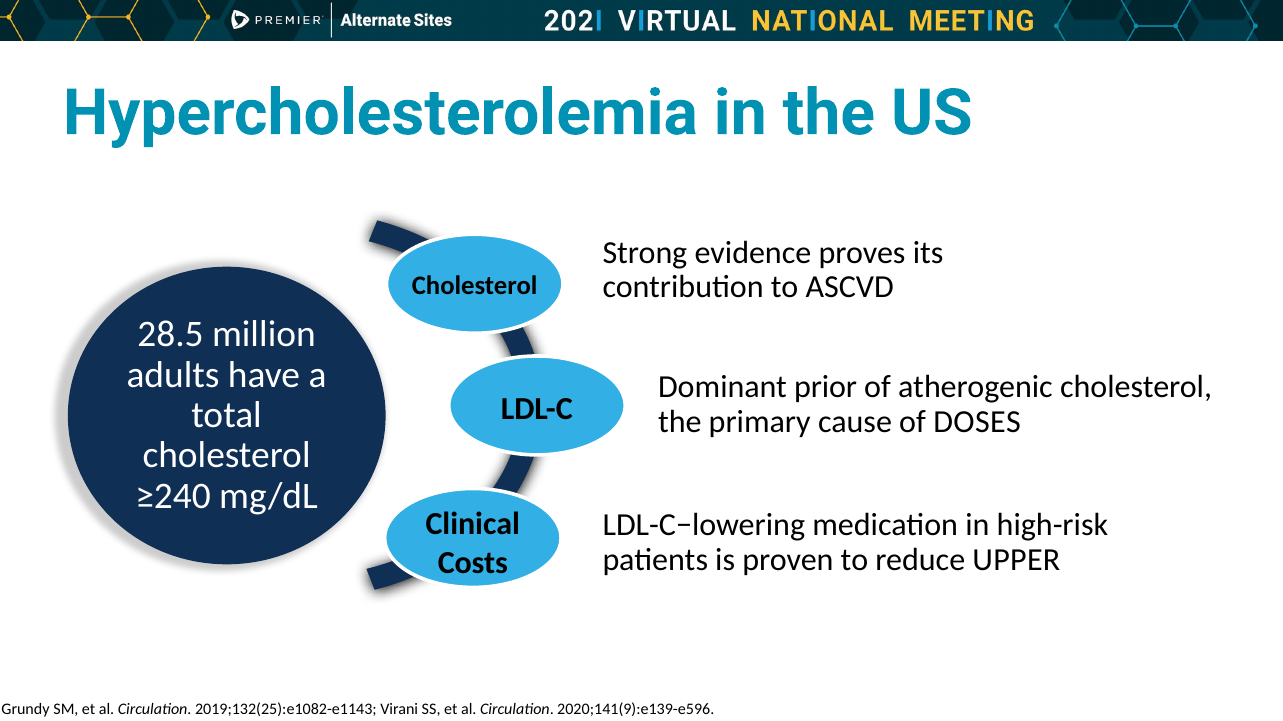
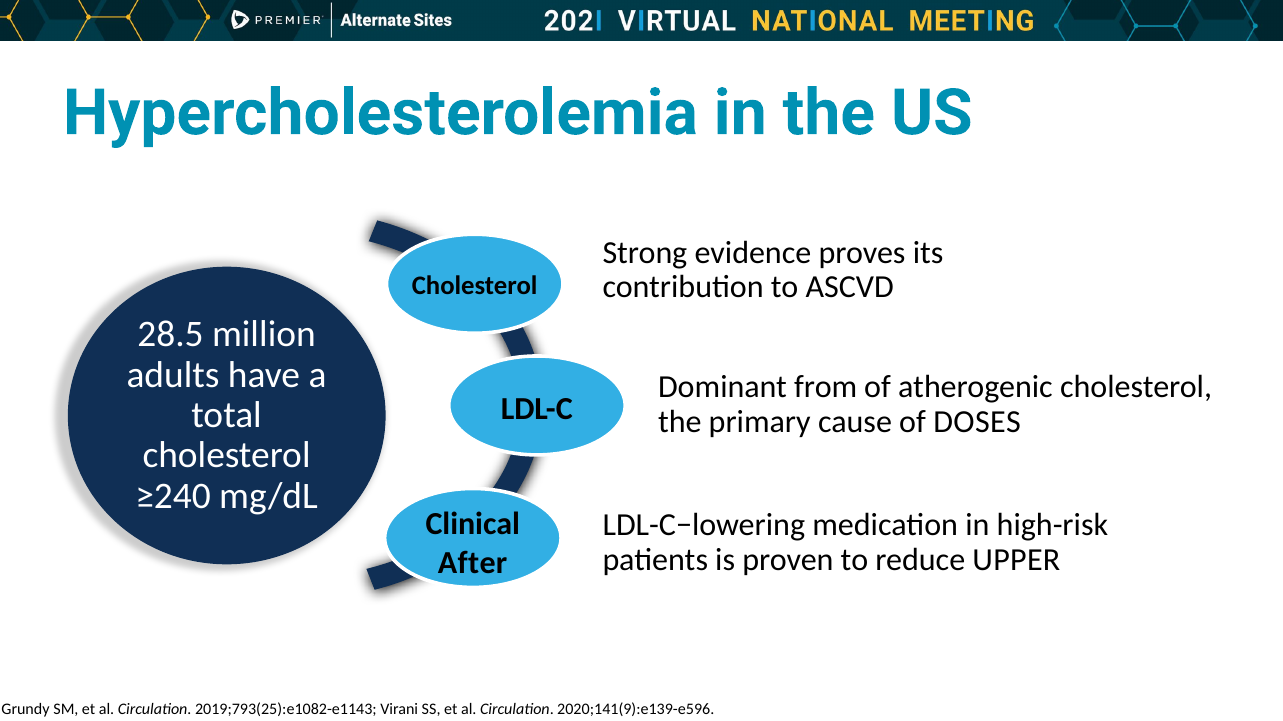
prior: prior -> from (826, 388)
Costs: Costs -> After (473, 563)
2019;132(25):e1082-e1143: 2019;132(25):e1082-e1143 -> 2019;793(25):e1082-e1143 (286, 710)
